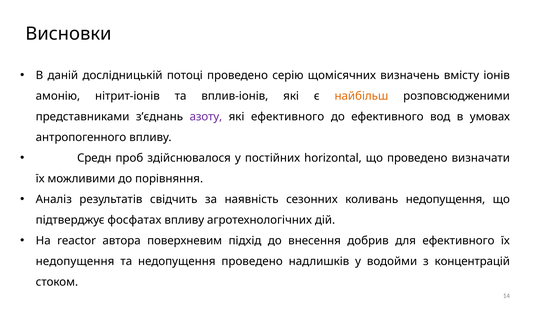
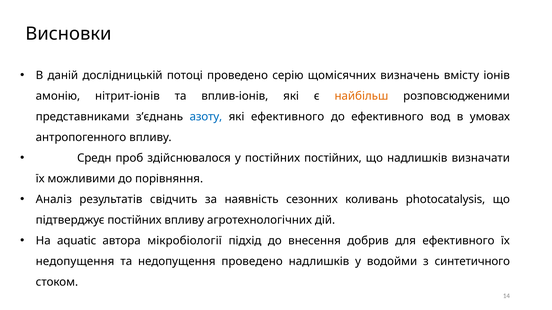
азоту colour: purple -> blue (206, 117)
постійних horizontal: horizontal -> постійних (333, 158)
що проведено: проведено -> надлишків (417, 158)
коливань недопущення: недопущення -> photocatalysis (446, 200)
підтверджує фосфатах: фосфатах -> постійних (135, 220)
reactor: reactor -> aquatic (77, 241)
поверхневим: поверхневим -> мікробіології (185, 241)
концентрацій: концентрацій -> синтетичного (472, 262)
